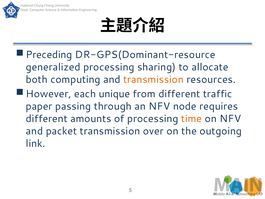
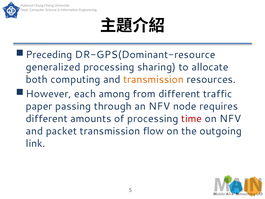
unique: unique -> among (114, 94)
time colour: orange -> red (192, 119)
over: over -> flow (153, 131)
